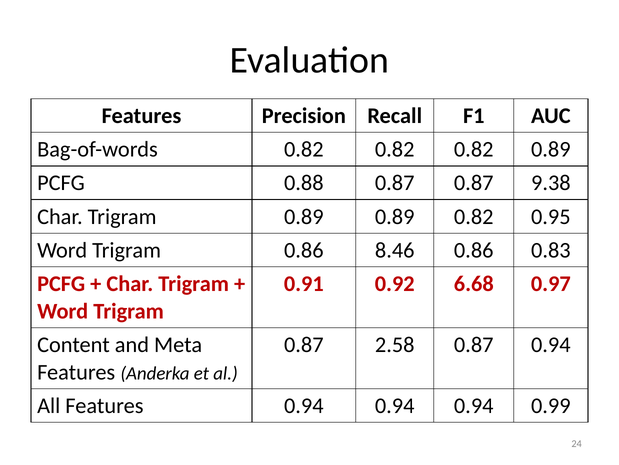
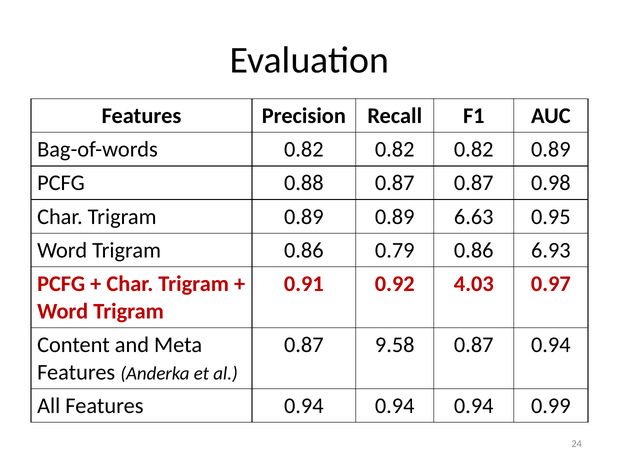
9.38: 9.38 -> 0.98 (551, 183)
0.89 0.82: 0.82 -> 6.63 (474, 216)
8.46: 8.46 -> 0.79 (395, 250)
0.83: 0.83 -> 6.93 (551, 250)
6.68: 6.68 -> 4.03 (474, 283)
2.58: 2.58 -> 9.58 (395, 344)
